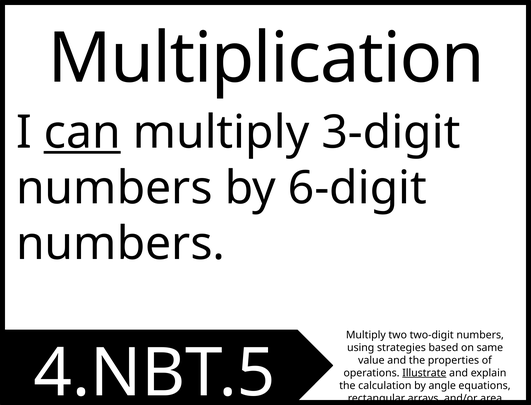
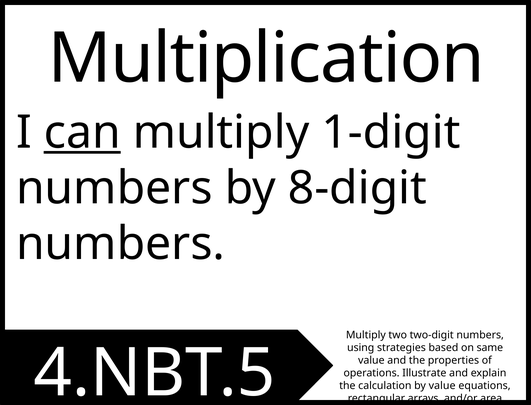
3-digit: 3-digit -> 1-digit (391, 132)
6-digit: 6-digit -> 8-digit (357, 188)
Illustrate underline: present -> none (424, 373)
by angle: angle -> value (442, 385)
